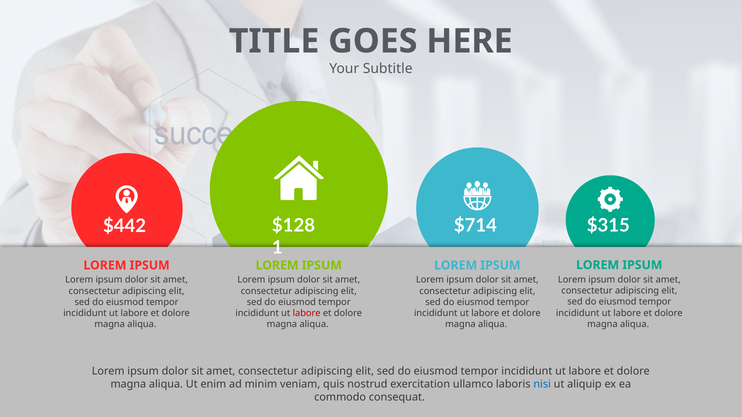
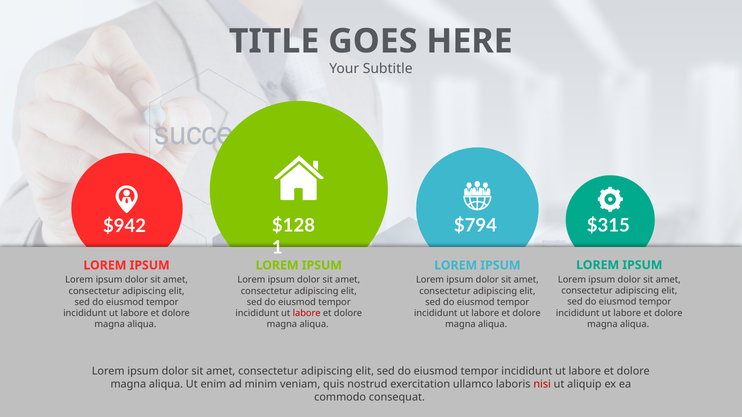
$714: $714 -> $794 (475, 226)
$442: $442 -> $942 (125, 226)
nisi colour: blue -> red (542, 384)
